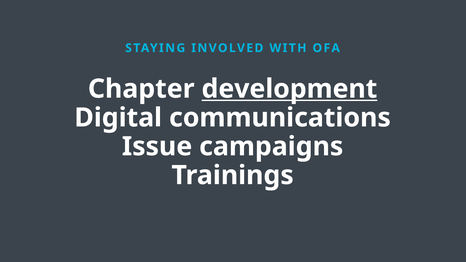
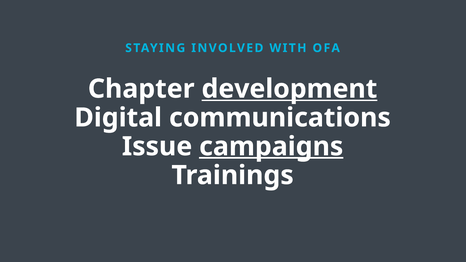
campaigns underline: none -> present (271, 147)
